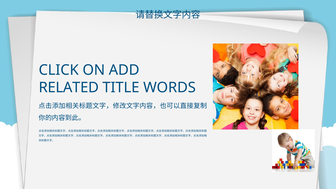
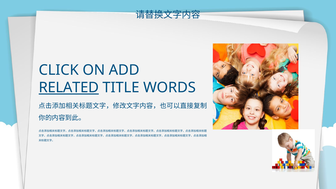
RELATED underline: none -> present (69, 88)
